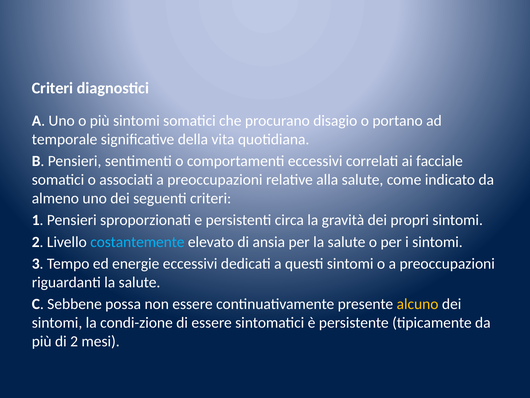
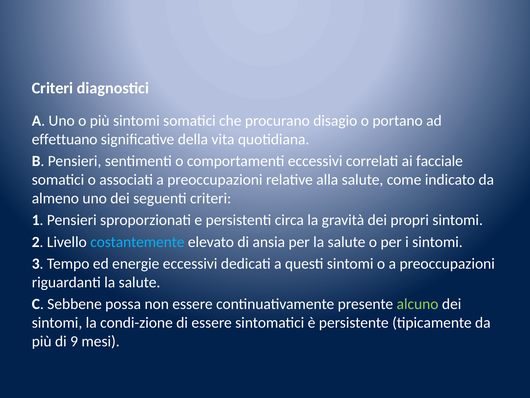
temporale: temporale -> effettuano (65, 139)
alcuno colour: yellow -> light green (418, 304)
di 2: 2 -> 9 (74, 341)
